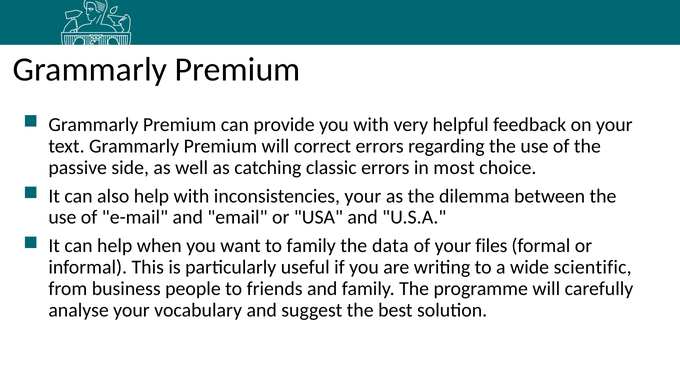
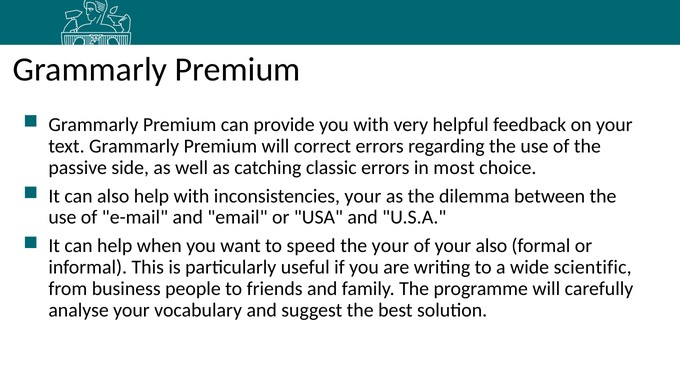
to family: family -> speed (311, 246)
the data: data -> your (390, 246)
your files: files -> also (491, 246)
